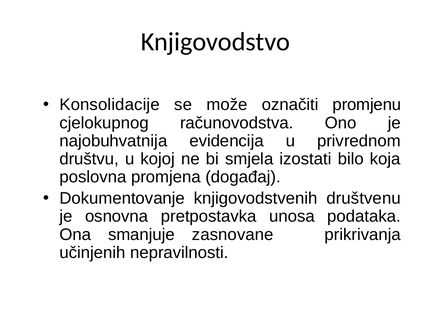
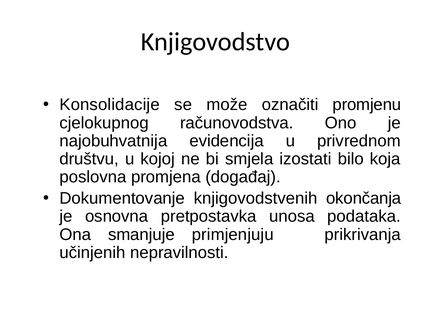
društvenu: društvenu -> okončanja (364, 199)
zasnovane: zasnovane -> primjenjuju (233, 235)
